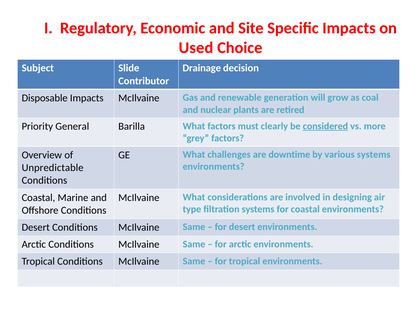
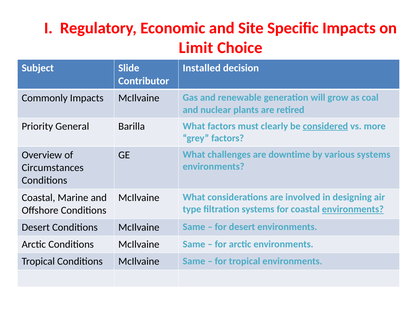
Used: Used -> Limit (196, 48)
Drainage: Drainage -> Installed (202, 68)
Disposable: Disposable -> Commonly (45, 98)
Unpredictable: Unpredictable -> Circumstances (53, 168)
environments underline: none -> present (353, 209)
